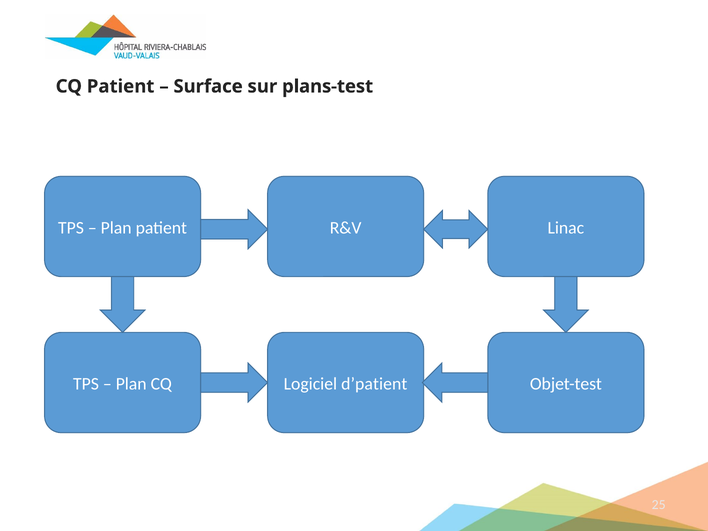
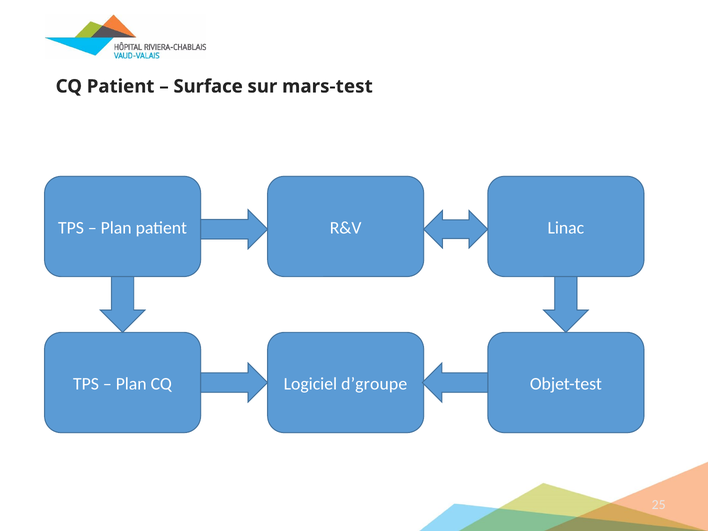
plans-test: plans-test -> mars-test (327, 86)
d’patient: d’patient -> d’groupe (374, 384)
